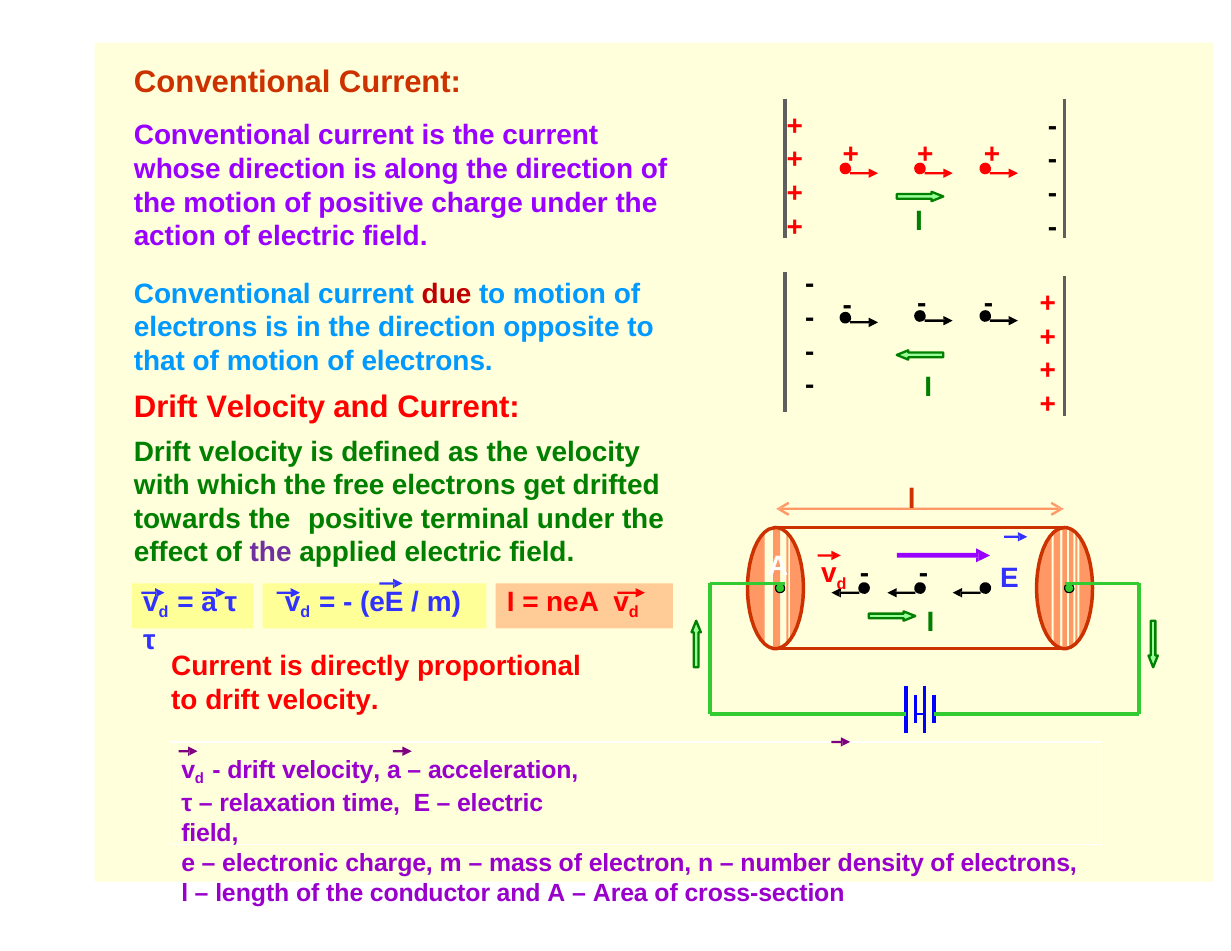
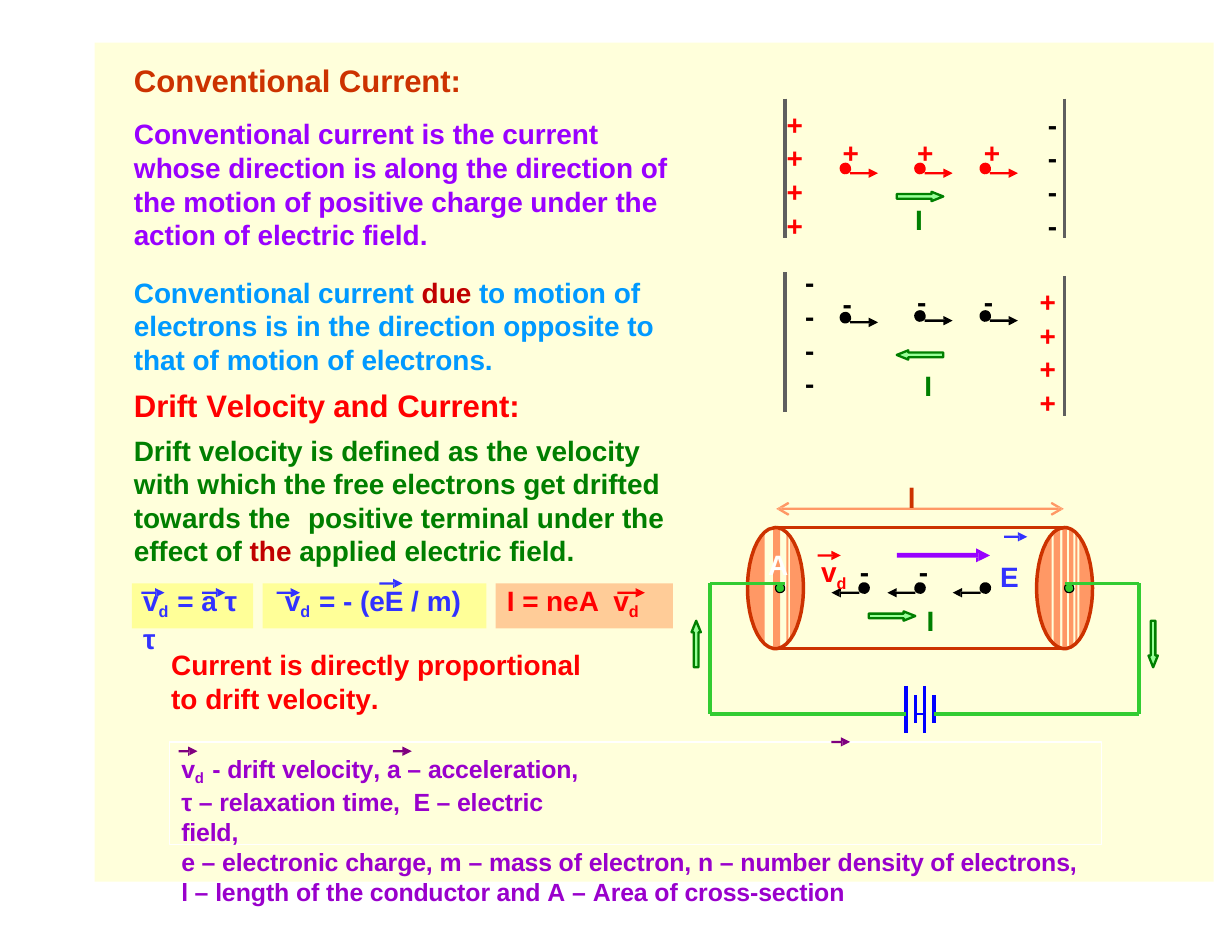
the colour: purple -> red (271, 553)
